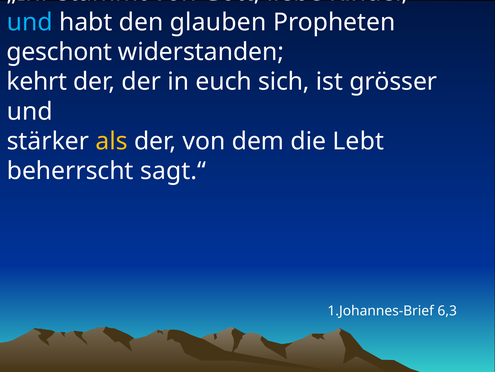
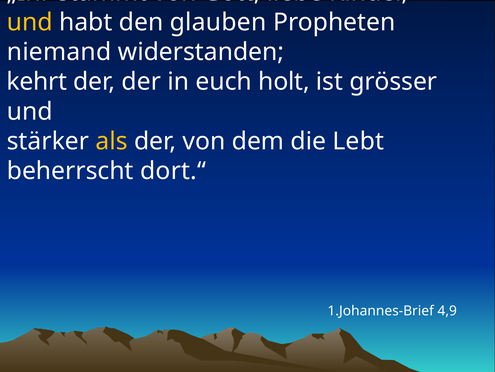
und colour: light blue -> yellow (30, 22)
geschont: geschont -> niemand (59, 52)
sich: sich -> holt (284, 82)
sagt.“: sagt.“ -> dort.“ (173, 171)
6,3: 6,3 -> 4,9 (447, 310)
